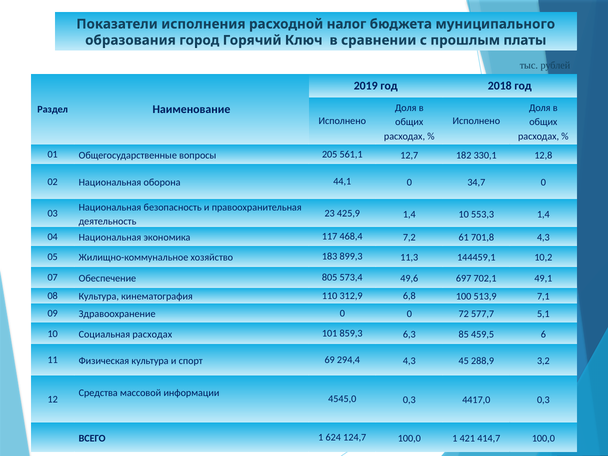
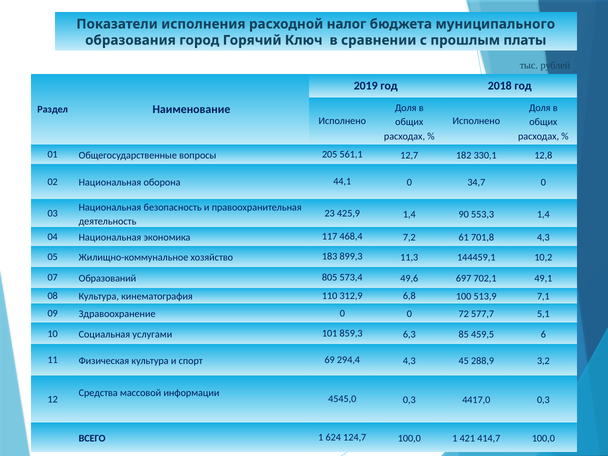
1,4 10: 10 -> 90 (464, 214)
Обеспечение: Обеспечение -> Образований (107, 278)
Социальная расходах: расходах -> услугами (152, 334)
